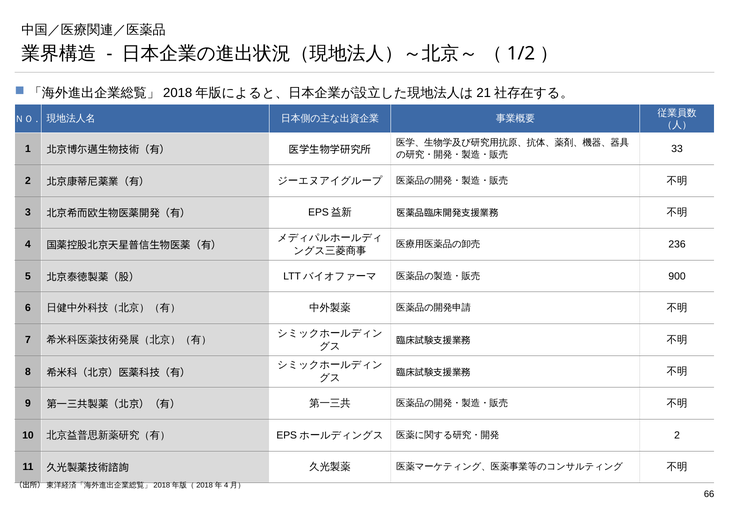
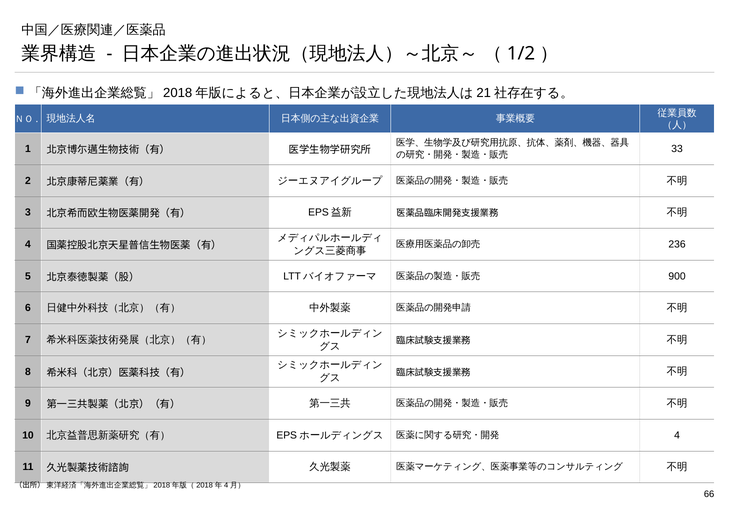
2: 2 -> 4 (677, 435)
